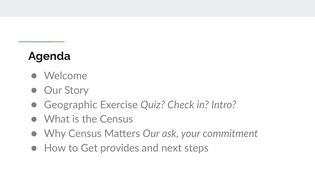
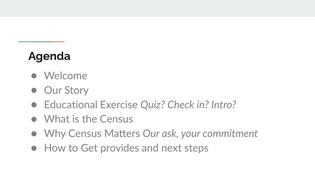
Geographic: Geographic -> Educational (71, 105)
